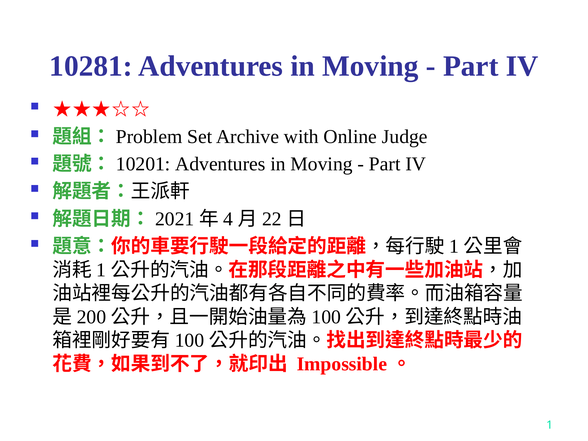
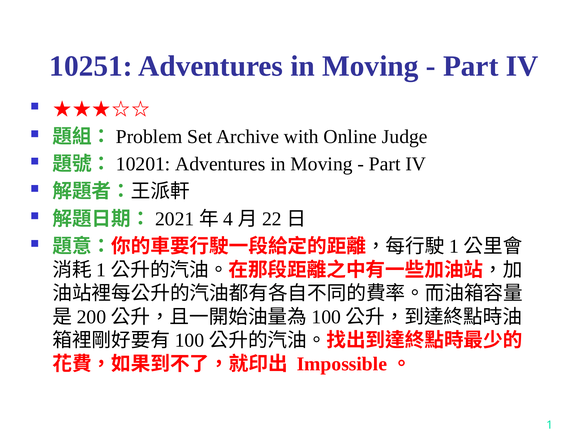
10281: 10281 -> 10251 (91, 66)
